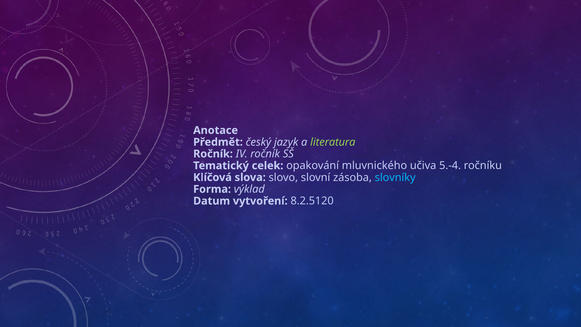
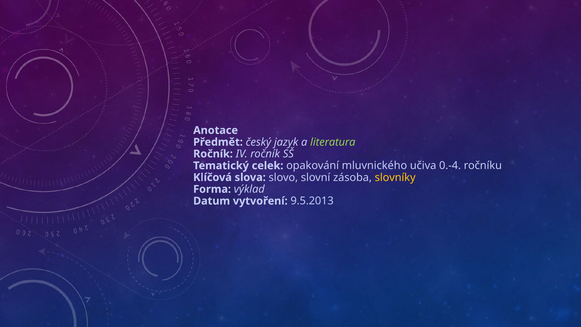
5.-4: 5.-4 -> 0.-4 (450, 166)
slovníky colour: light blue -> yellow (395, 177)
8.2.5120: 8.2.5120 -> 9.5.2013 (312, 201)
